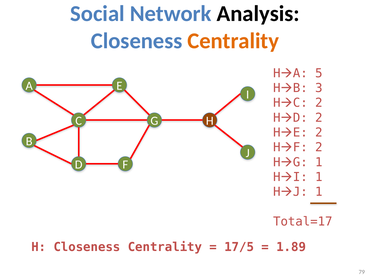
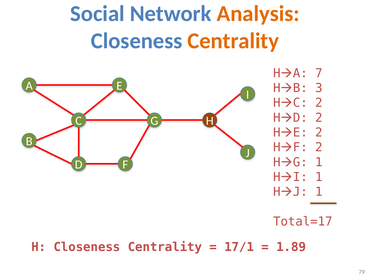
Analysis colour: black -> orange (258, 14)
5: 5 -> 7 (319, 73)
17/5: 17/5 -> 17/1 (239, 247)
